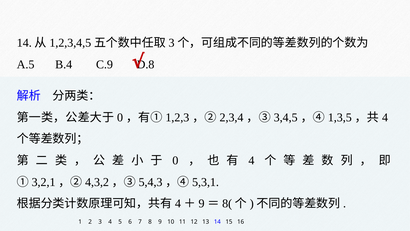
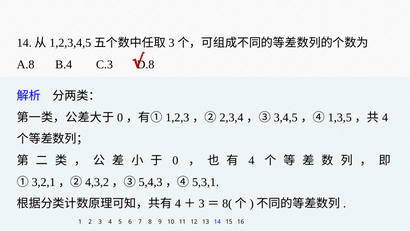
A.5: A.5 -> A.8 (26, 64)
C.9: C.9 -> C.3 (104, 64)
9: 9 -> 3 (202, 203)
